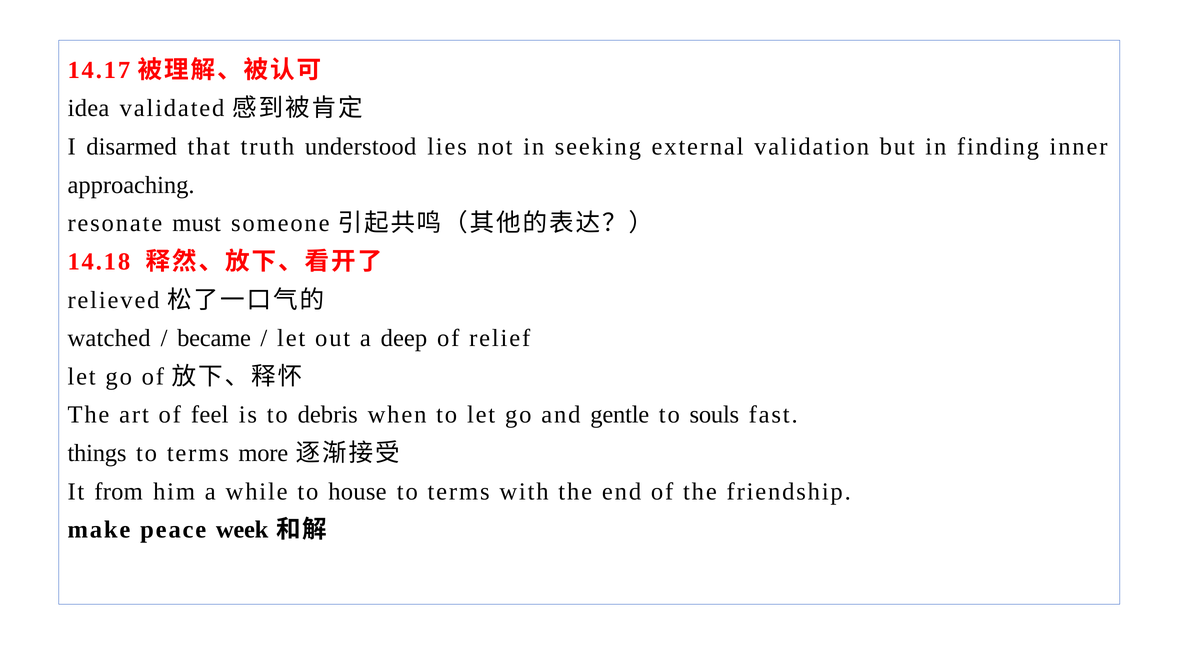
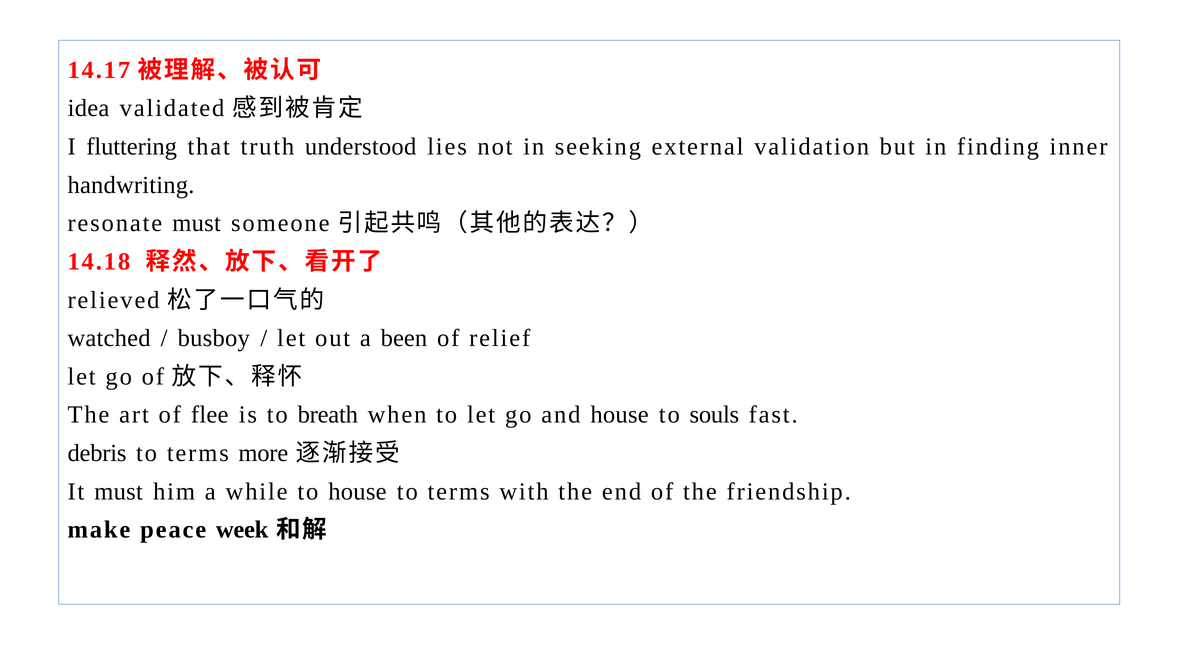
disarmed: disarmed -> fluttering (132, 147)
approaching: approaching -> handwriting (131, 185)
became: became -> busboy (214, 338)
deep: deep -> been (404, 338)
feel: feel -> flee (210, 415)
debris: debris -> breath (328, 415)
and gentle: gentle -> house (620, 415)
things: things -> debris (97, 453)
It from: from -> must (119, 492)
